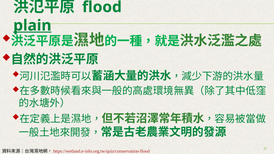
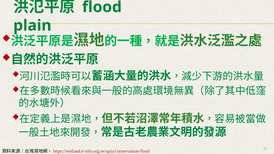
plain underline: present -> none (32, 26)
